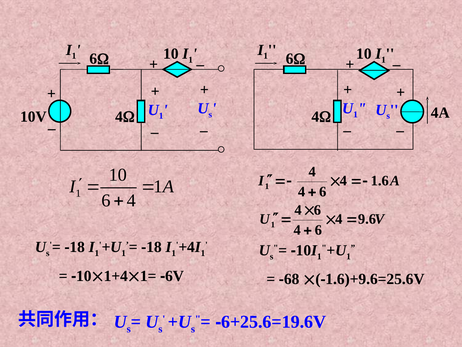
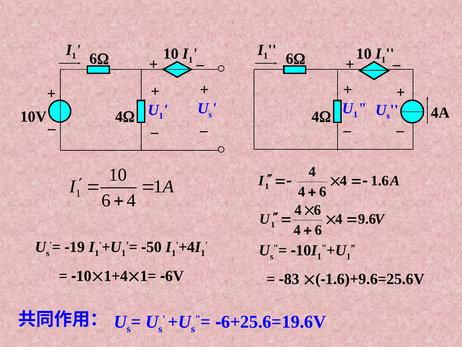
18: 18 -> 19 (77, 247)
18: 18 -> 50 (154, 247)
68: 68 -> 83 (292, 279)
